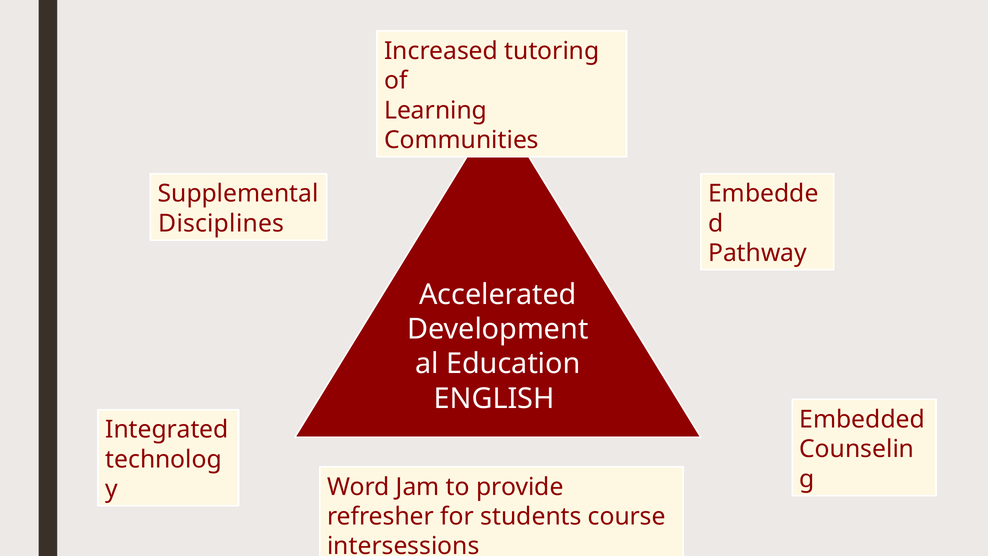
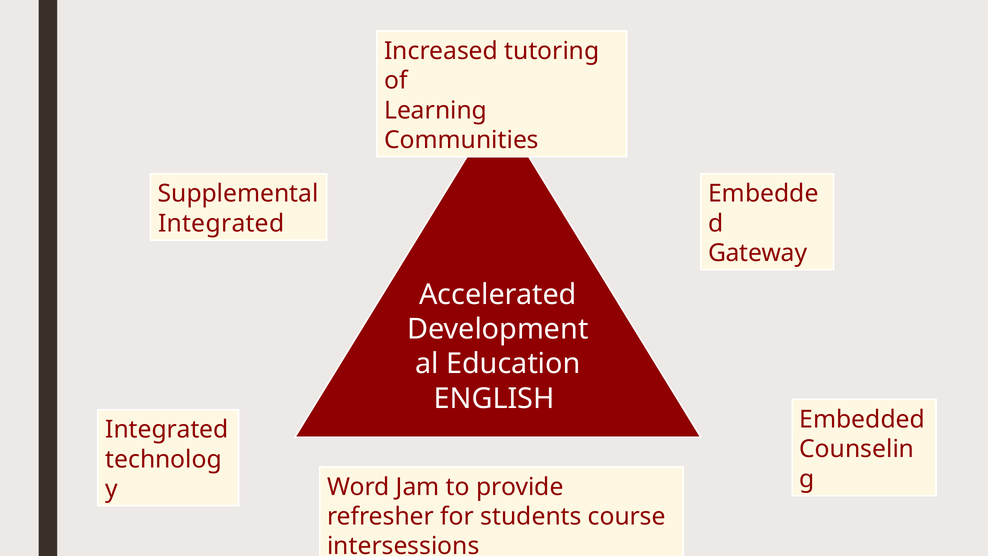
Disciplines: Disciplines -> Integrated (221, 223)
Pathway: Pathway -> Gateway (758, 253)
